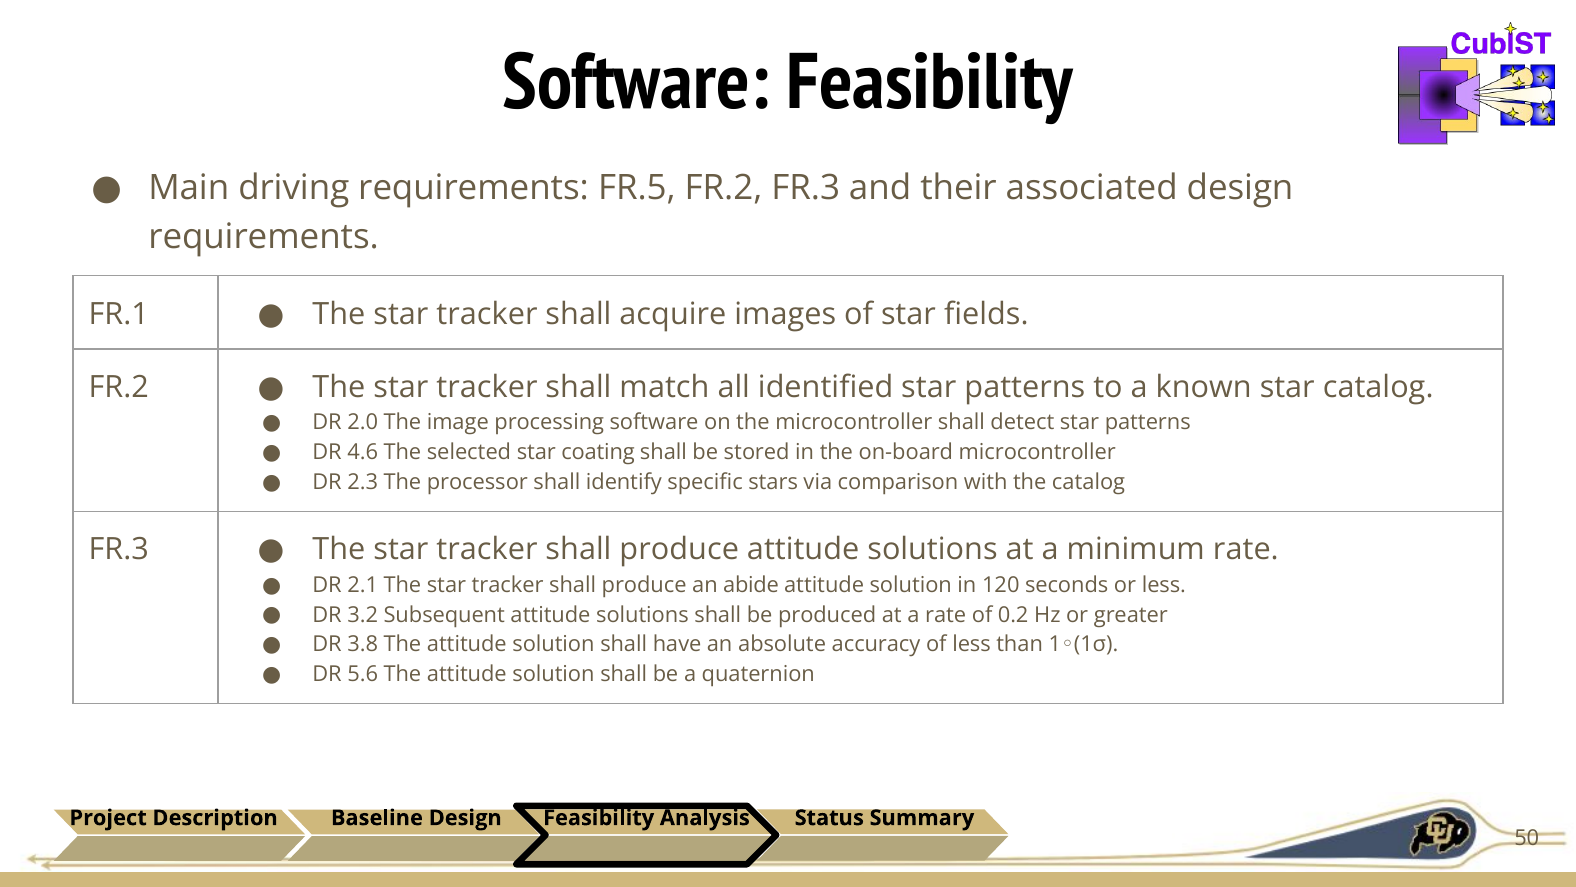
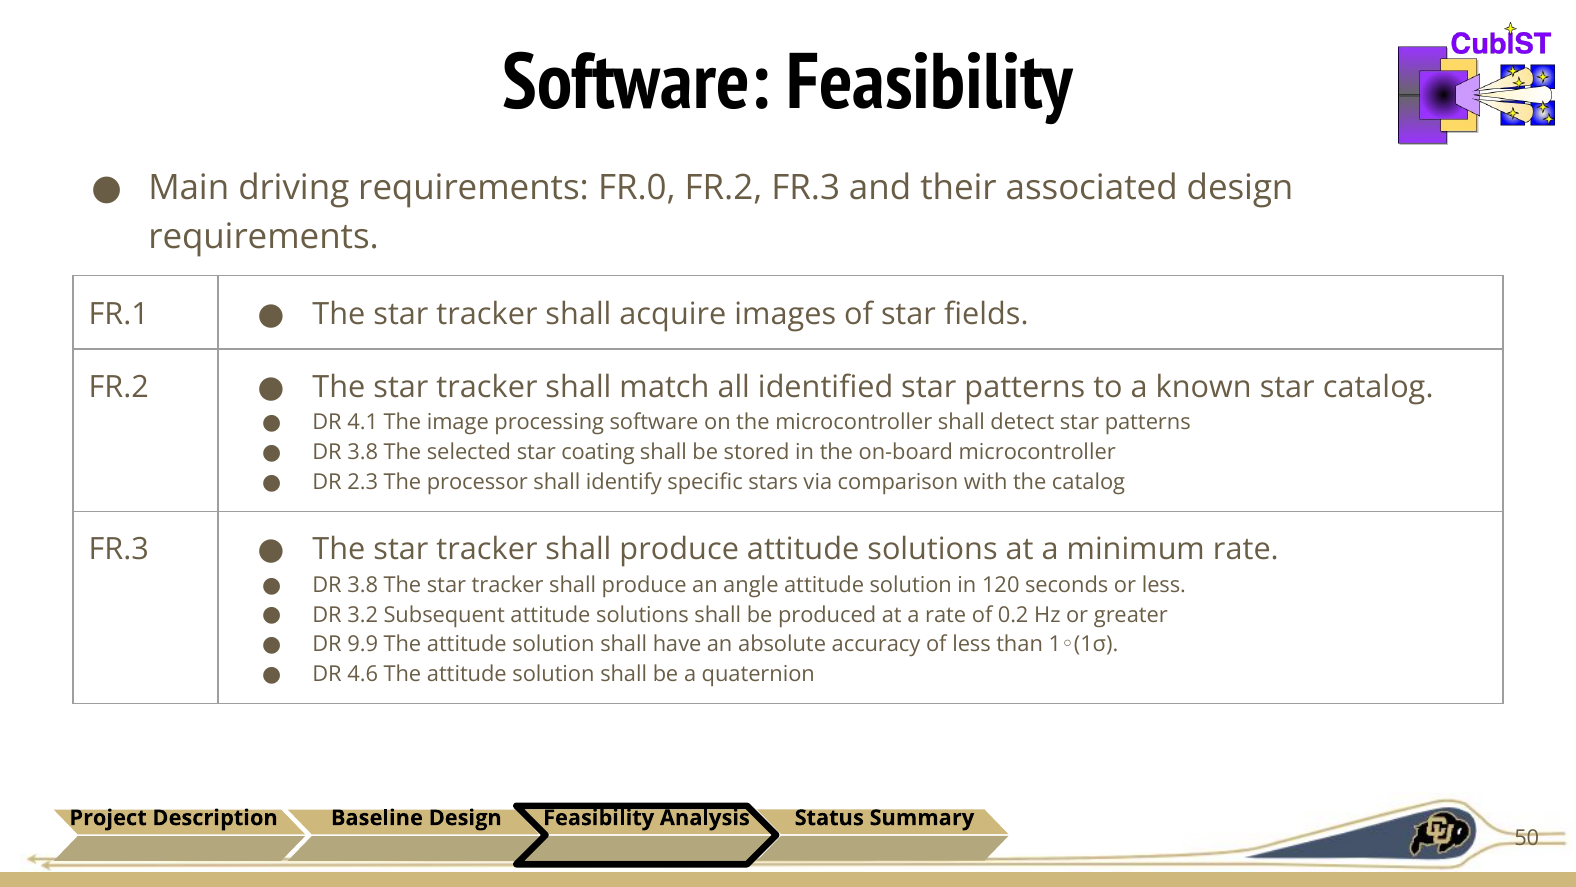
FR.5: FR.5 -> FR.0 (637, 188)
2.0: 2.0 -> 4.1 (363, 422)
4.6: 4.6 -> 3.8 (363, 452)
2.1: 2.1 -> 3.8 (363, 585)
abide: abide -> angle (751, 585)
3.8: 3.8 -> 9.9 (363, 644)
5.6: 5.6 -> 4.6 (363, 674)
